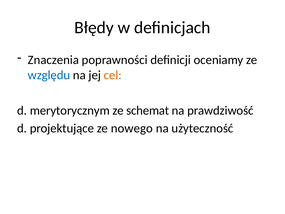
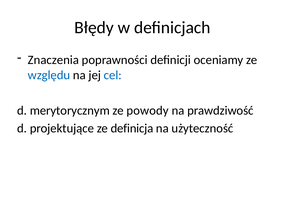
cel colour: orange -> blue (113, 75)
schemat: schemat -> powody (148, 110)
nowego: nowego -> definicja (132, 128)
